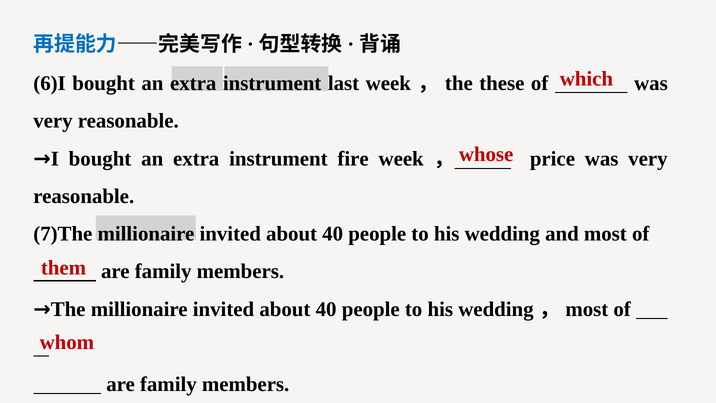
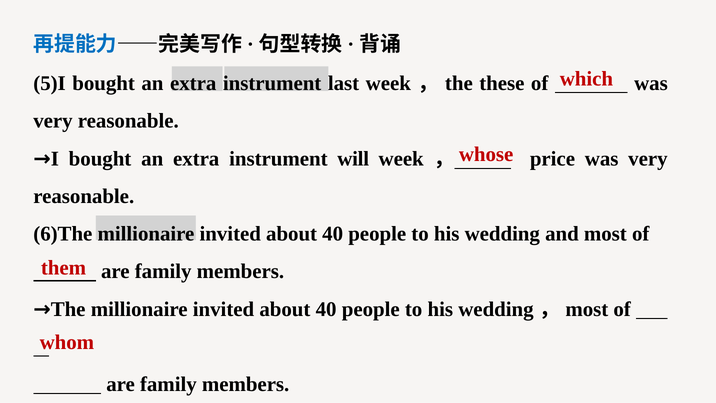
6)I: 6)I -> 5)I (50, 83)
fire: fire -> will (353, 159)
7)The: 7)The -> 6)The (63, 234)
